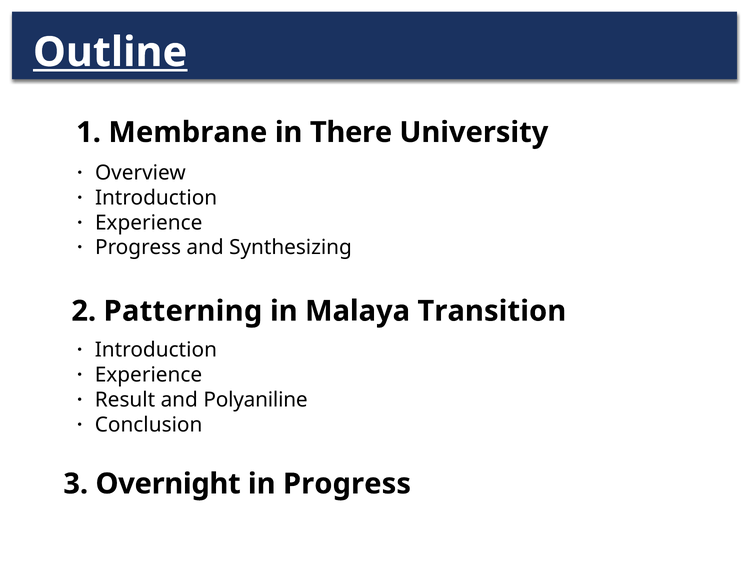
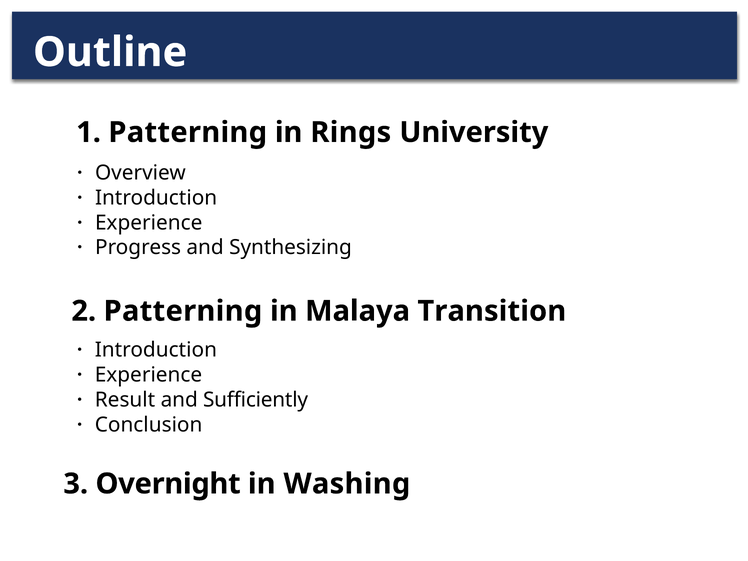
Outline underline: present -> none (110, 52)
1 Membrane: Membrane -> Patterning (188, 132)
There: There -> Rings (351, 132)
Polyaniline: Polyaniline -> Sufficiently (256, 400)
Progress: Progress -> Washing (347, 484)
